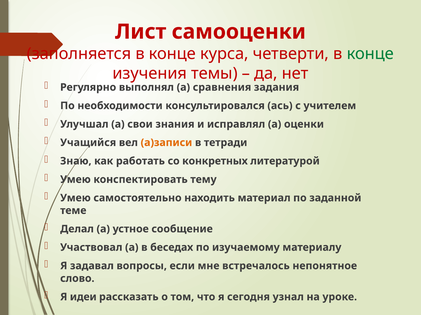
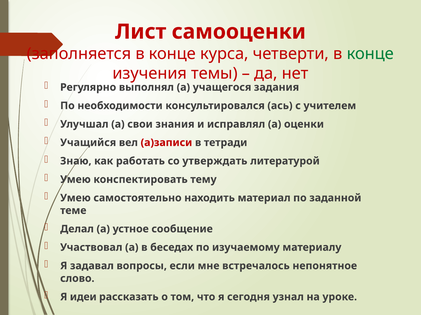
сравнения: сравнения -> учащегося (222, 87)
а)записи colour: orange -> red (166, 143)
конкретных: конкретных -> утверждать (215, 161)
